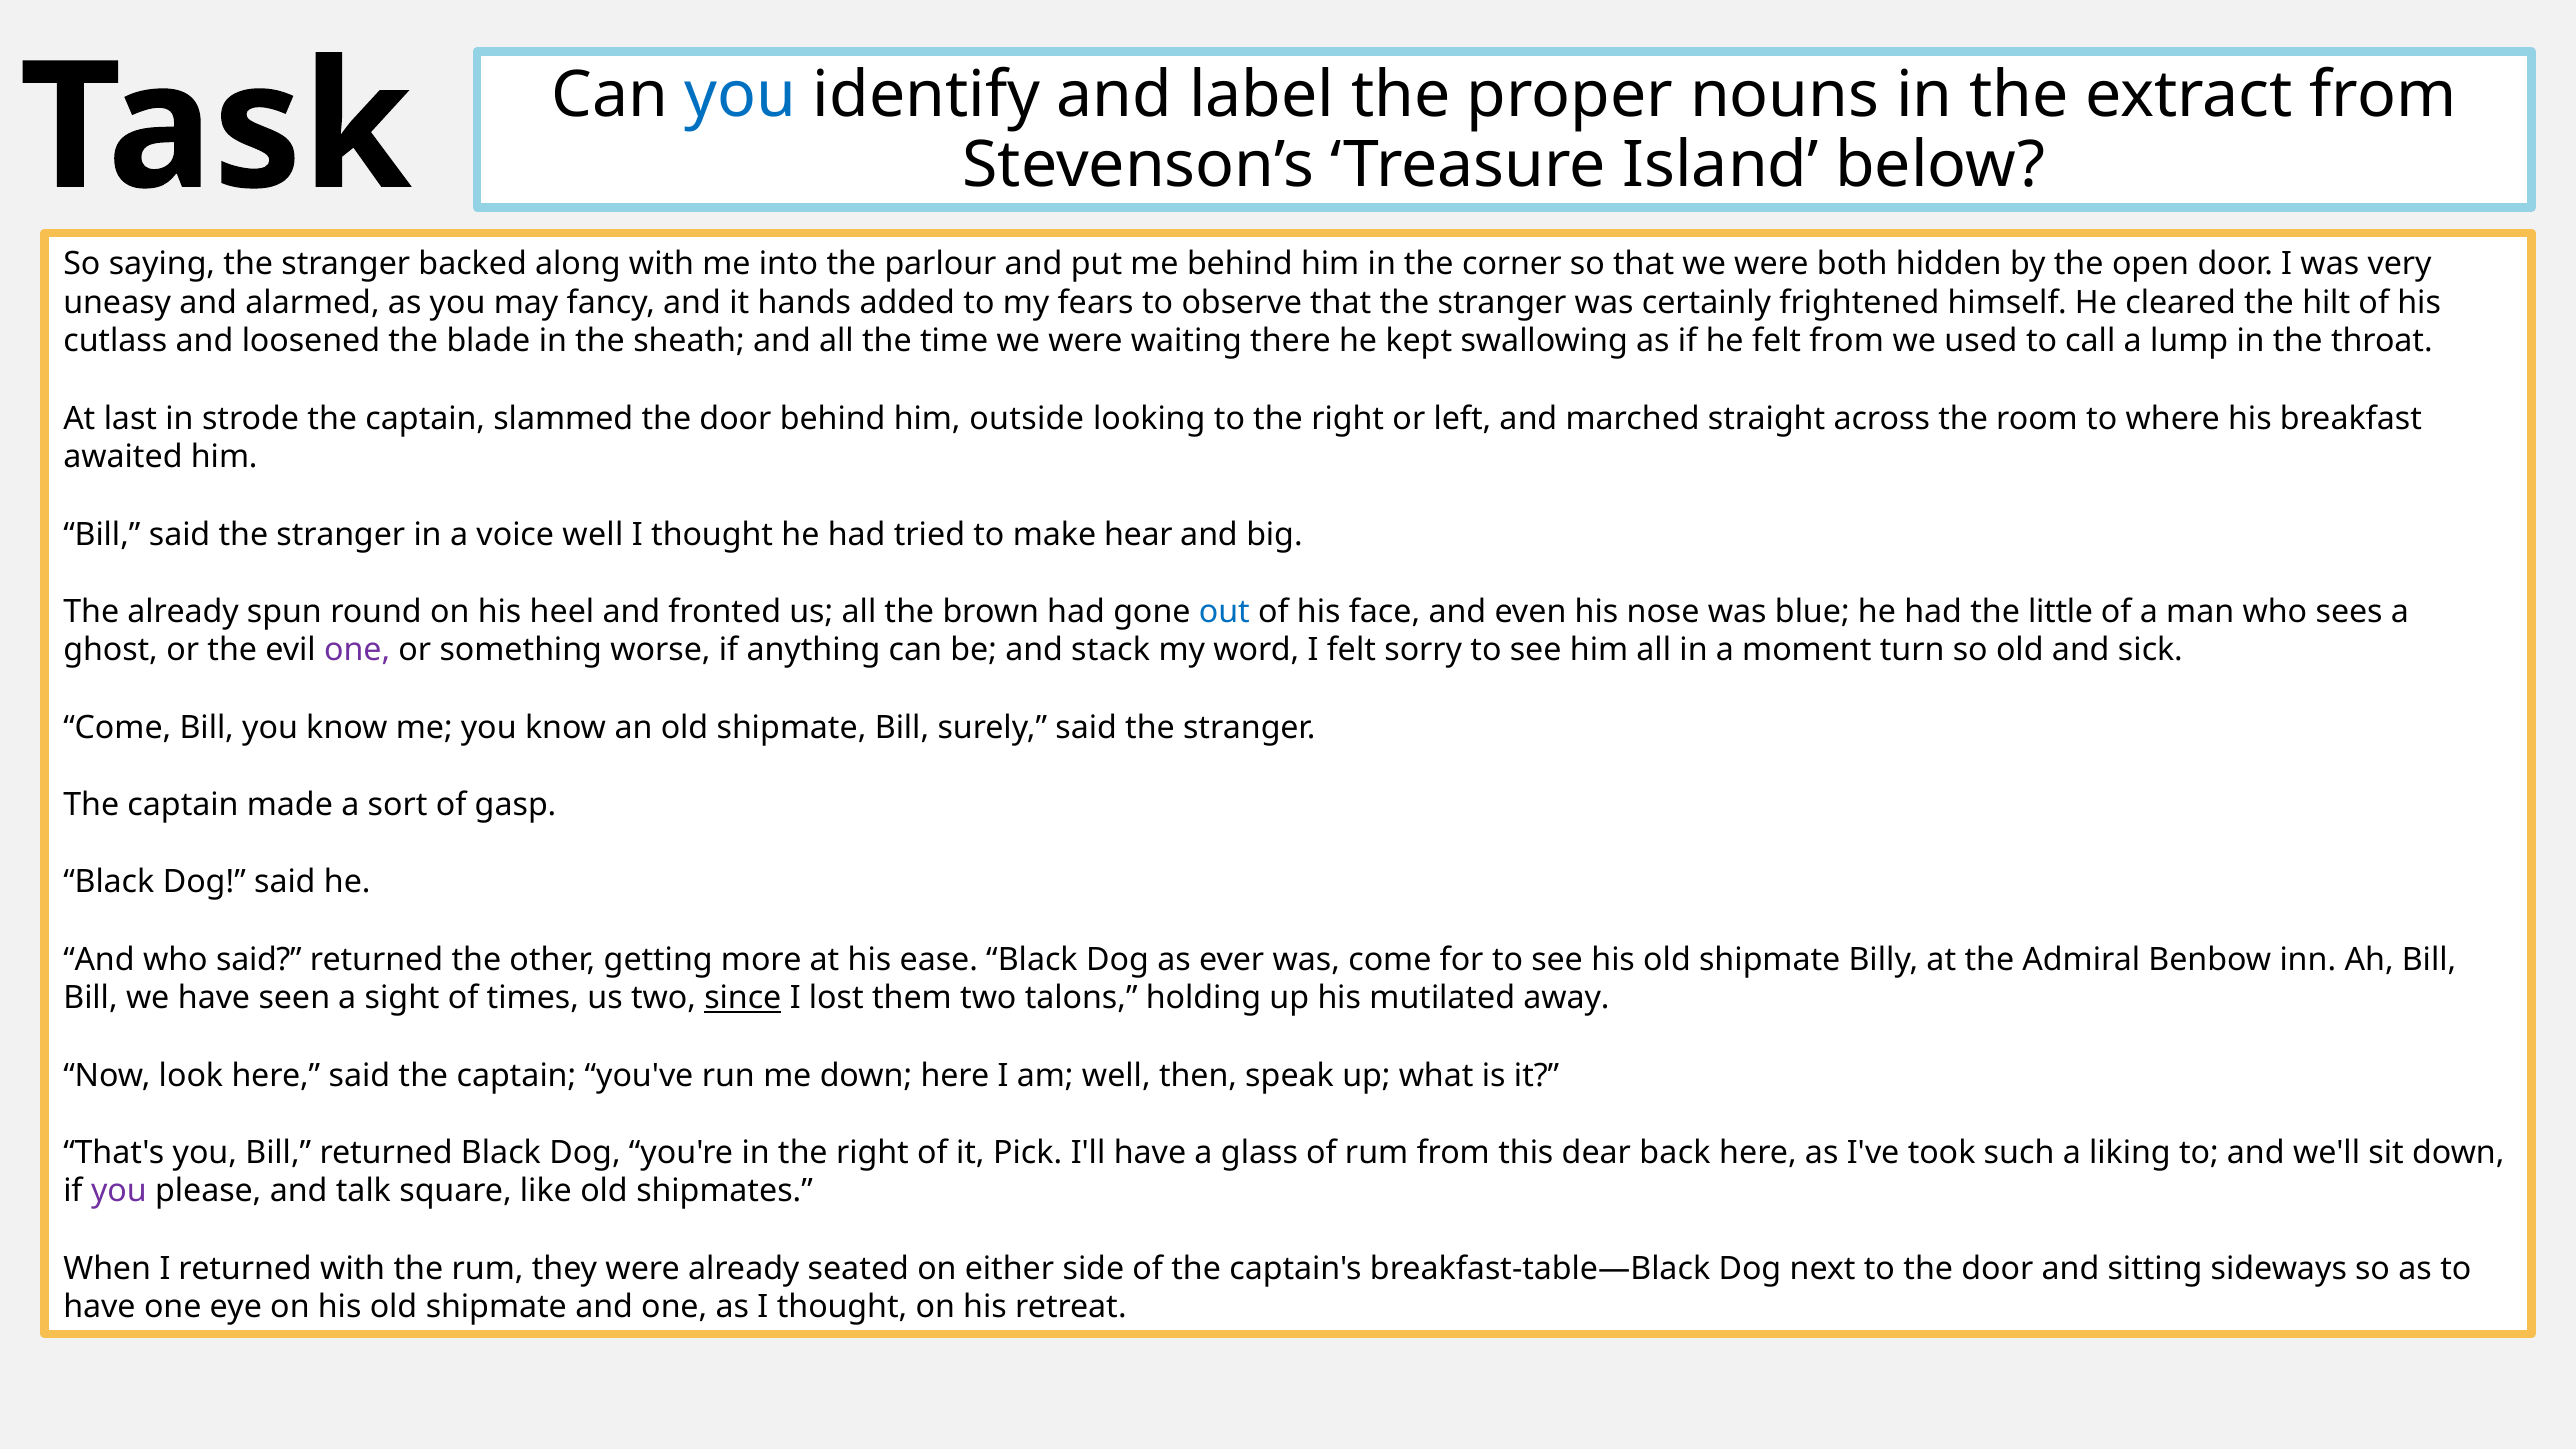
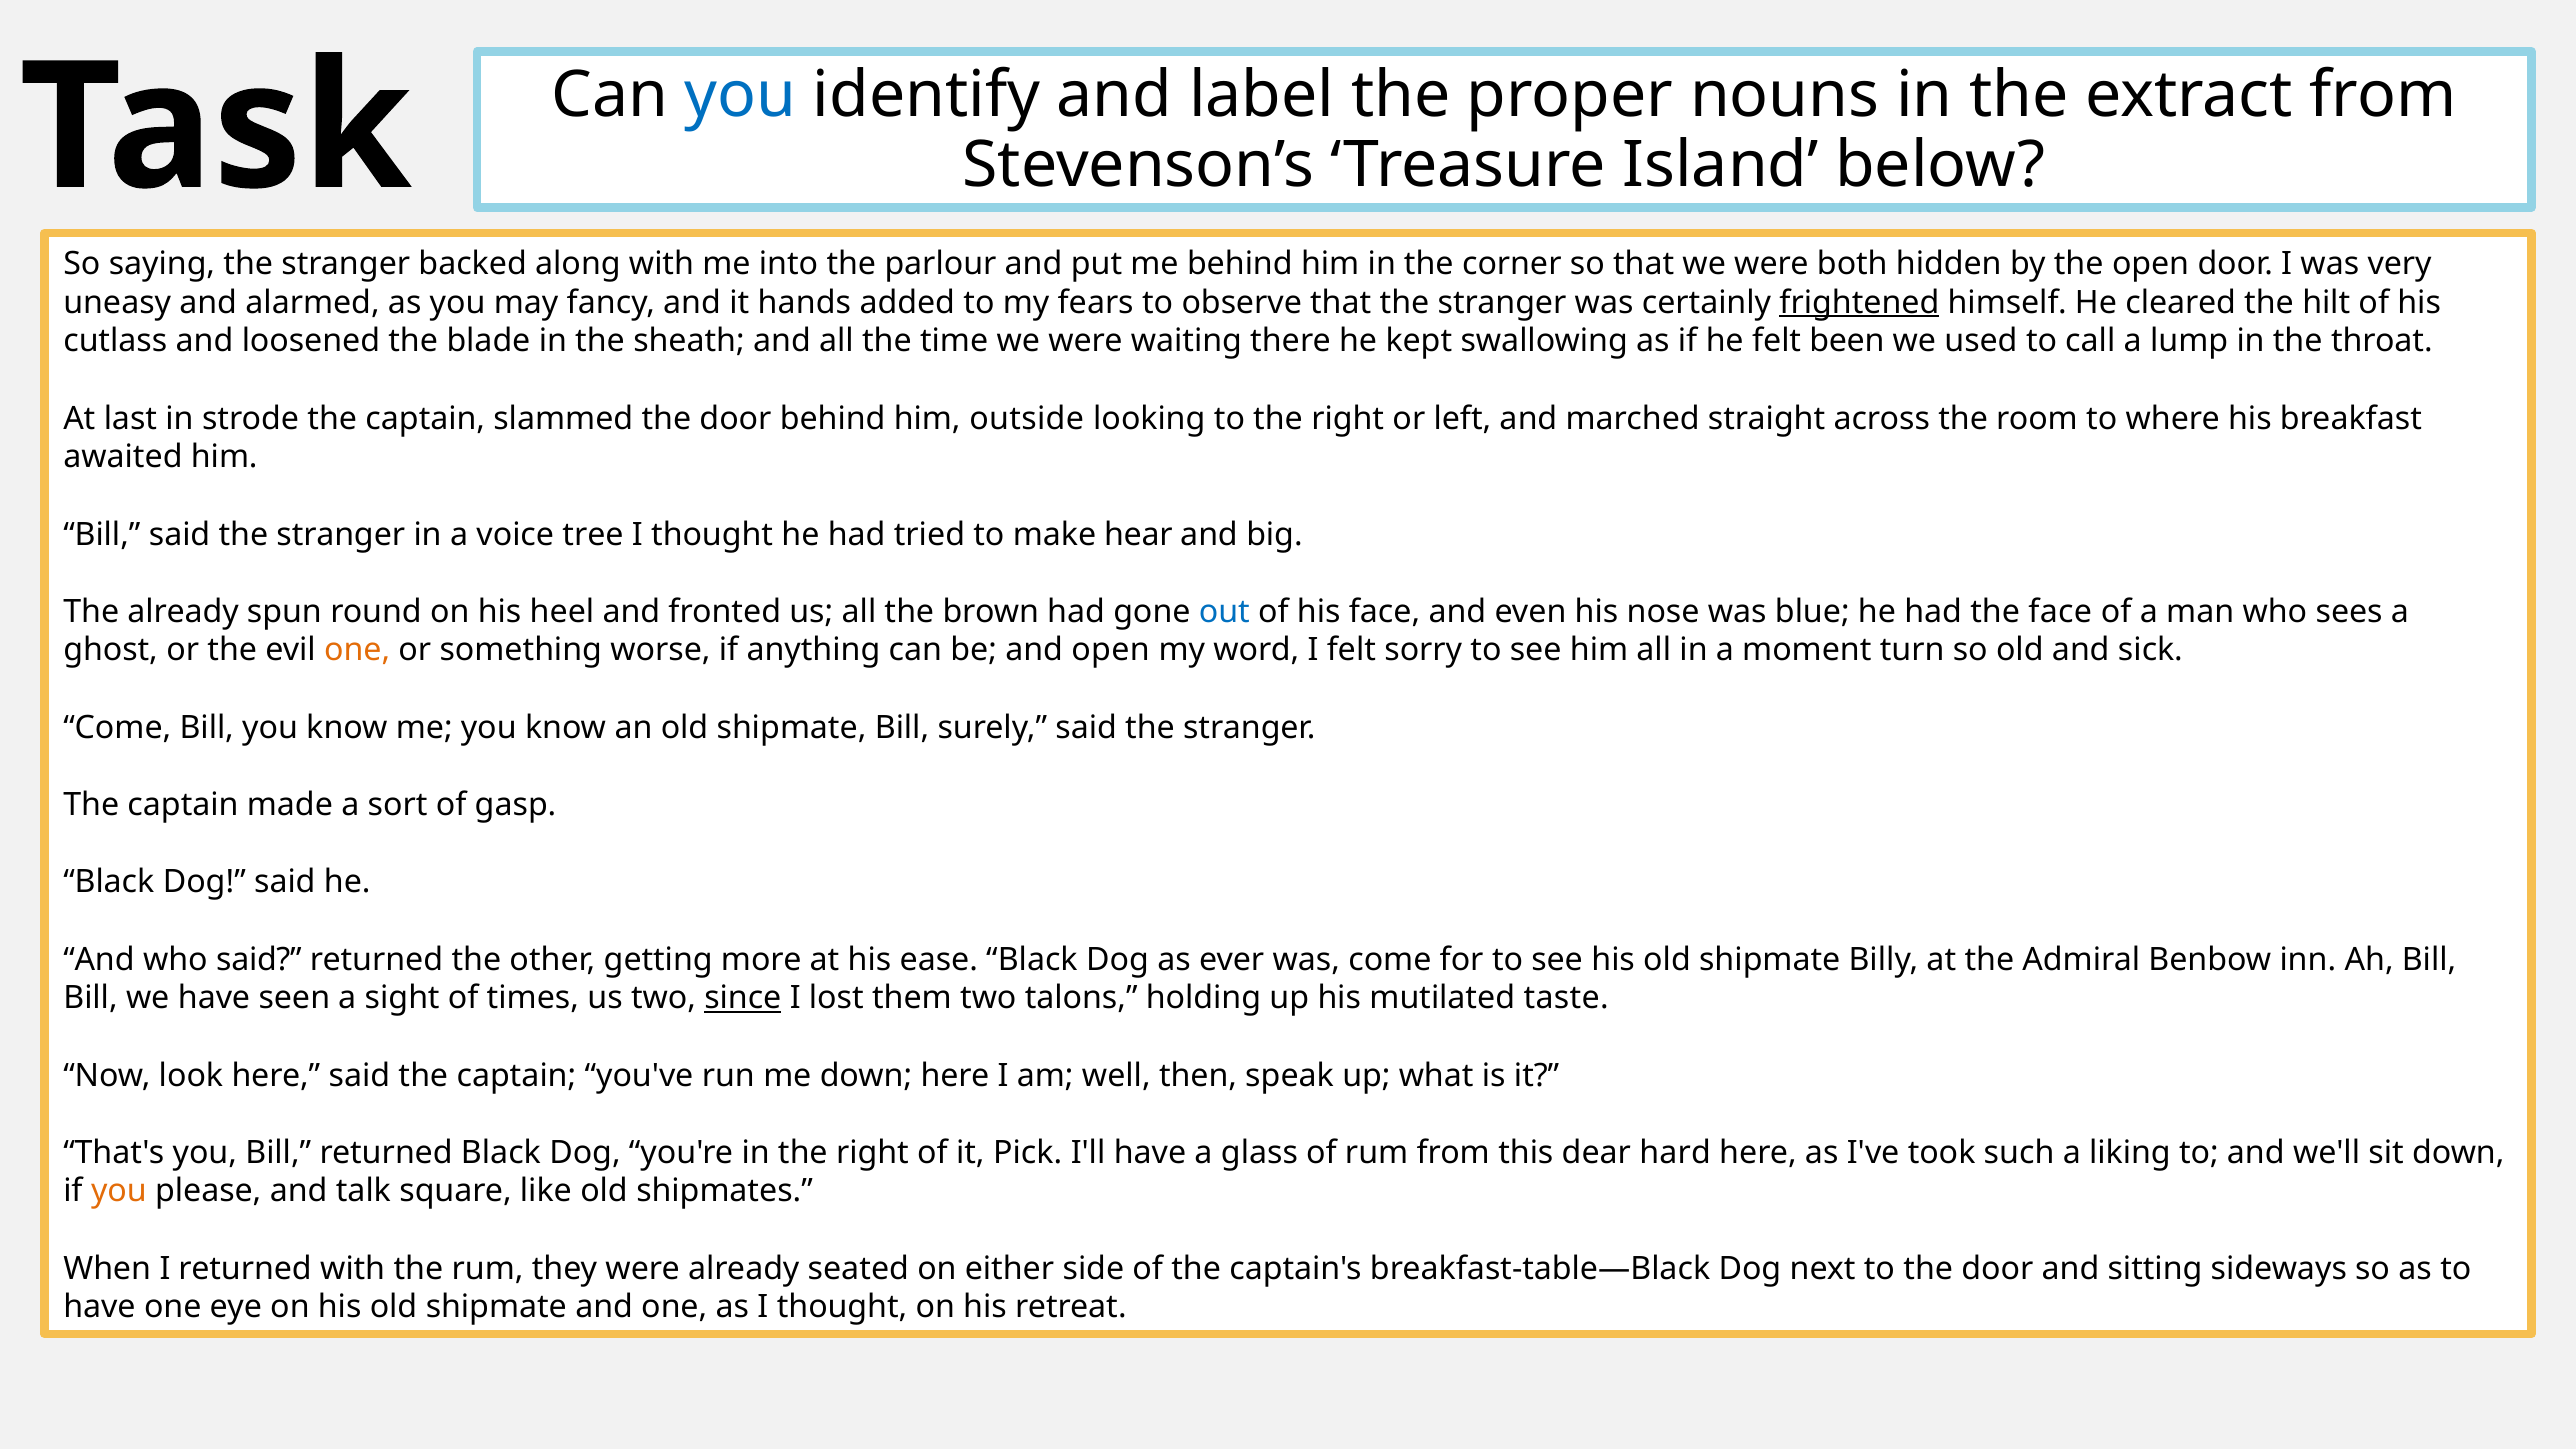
frightened underline: none -> present (1859, 303)
felt from: from -> been (1847, 341)
voice well: well -> tree (593, 534)
the little: little -> face (2060, 612)
one colour: purple -> orange (357, 650)
and stack: stack -> open (1111, 650)
away: away -> taste (1566, 998)
back: back -> hard (1675, 1153)
you colour: purple -> orange (119, 1191)
